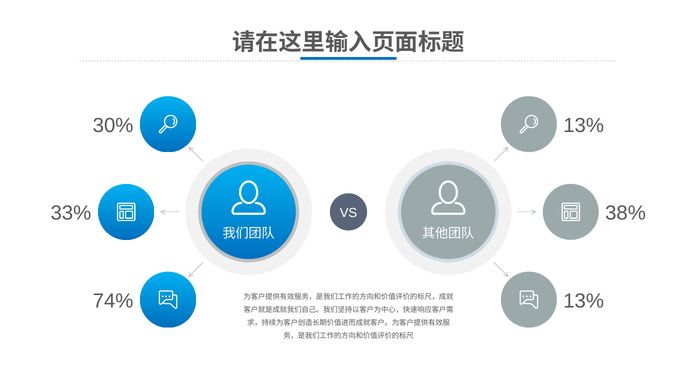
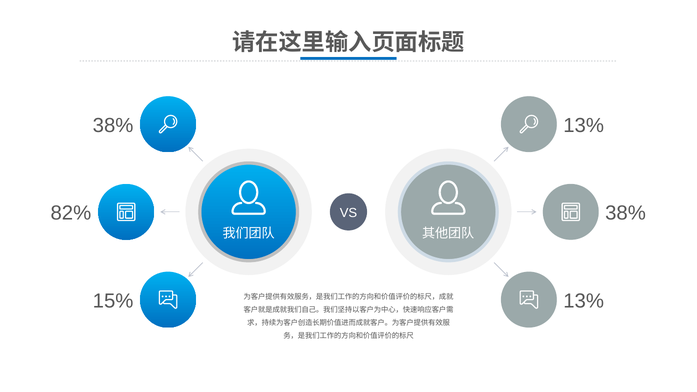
30%: 30% -> 38% (113, 125)
33%: 33% -> 82% (71, 213)
74%: 74% -> 15% (113, 301)
